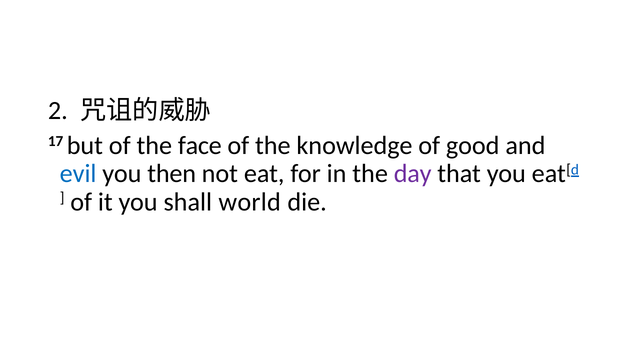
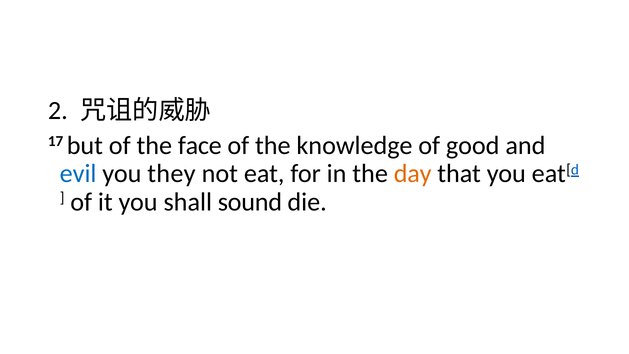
then: then -> they (171, 174)
day colour: purple -> orange (413, 174)
world: world -> sound (250, 202)
